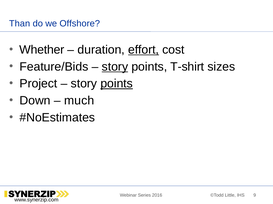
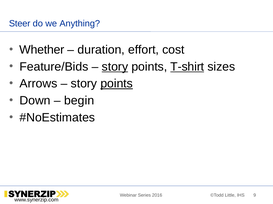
Than: Than -> Steer (20, 24)
Offshore: Offshore -> Anything (80, 24)
effort underline: present -> none (144, 50)
T-shirt underline: none -> present (187, 67)
Project: Project -> Arrows (38, 84)
much: much -> begin (79, 101)
